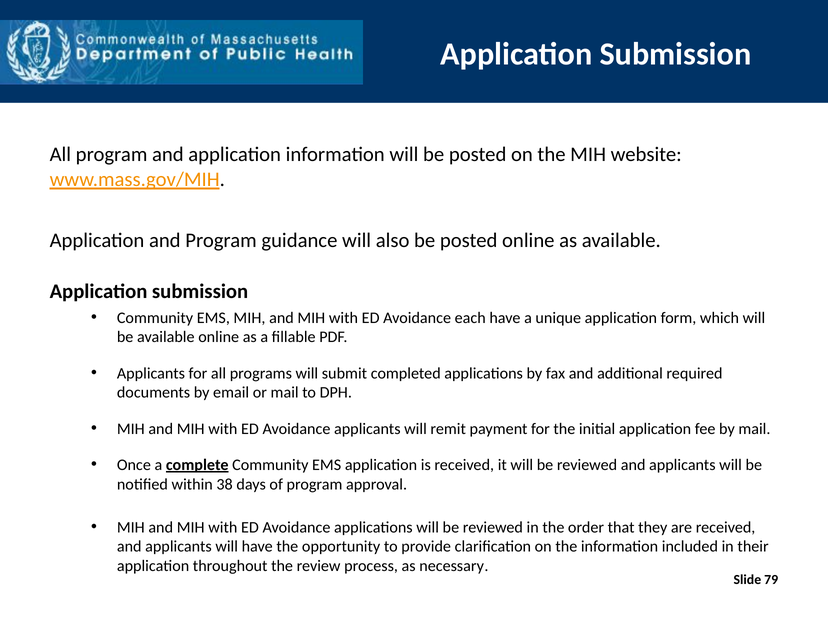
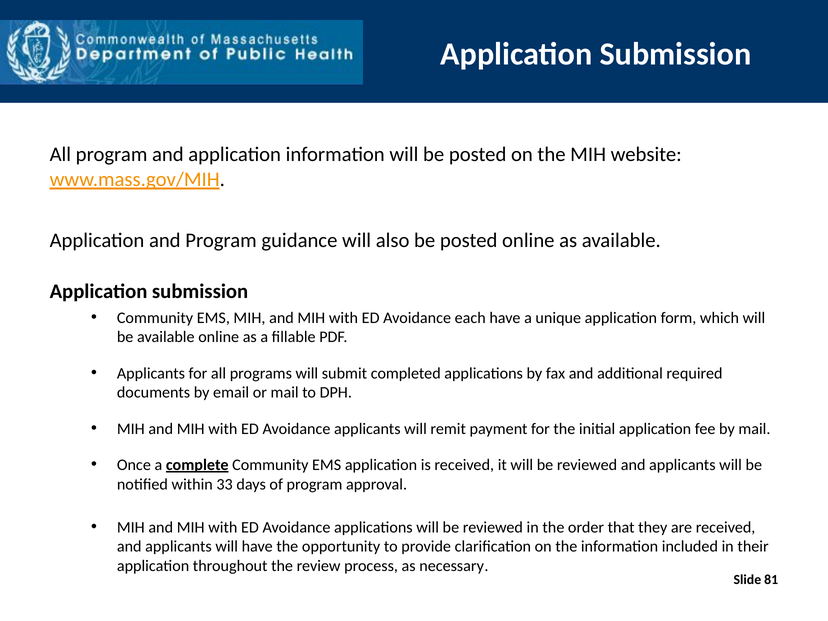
38: 38 -> 33 (225, 484)
79: 79 -> 81 (771, 580)
